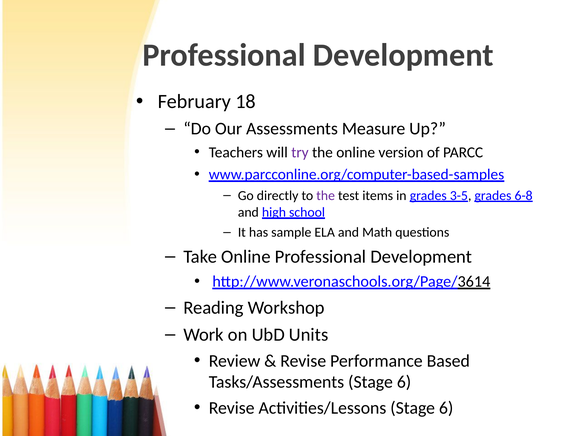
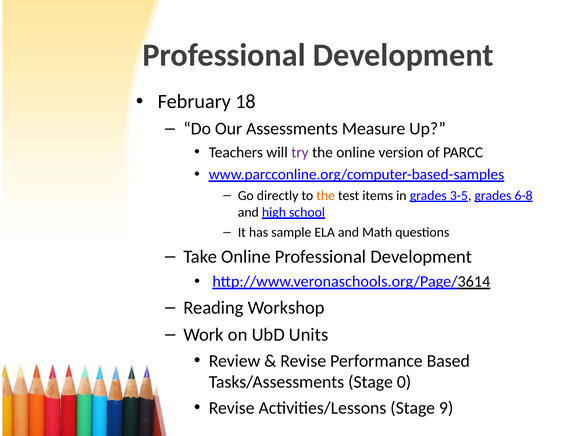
the colour: purple -> orange (326, 195)
Tasks/Assessments Stage 6: 6 -> 0 (404, 382)
Activities/Lessons Stage 6: 6 -> 9 (446, 408)
